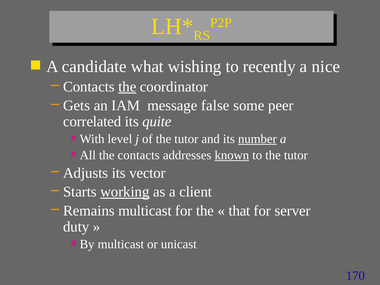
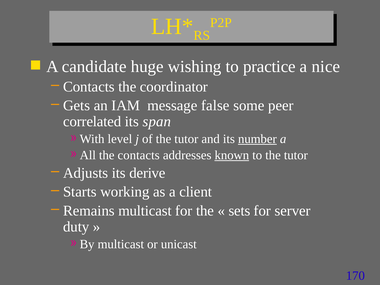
what: what -> huge (147, 67)
recently: recently -> practice (269, 67)
the underline: present -> none (127, 87)
quite: quite -> span (157, 122)
vector: vector -> derive (147, 173)
working underline: present -> none (125, 192)
that: that -> sets (239, 211)
